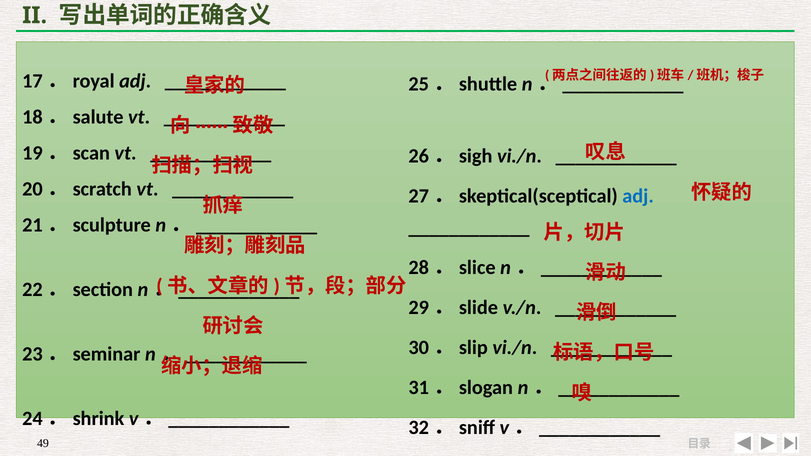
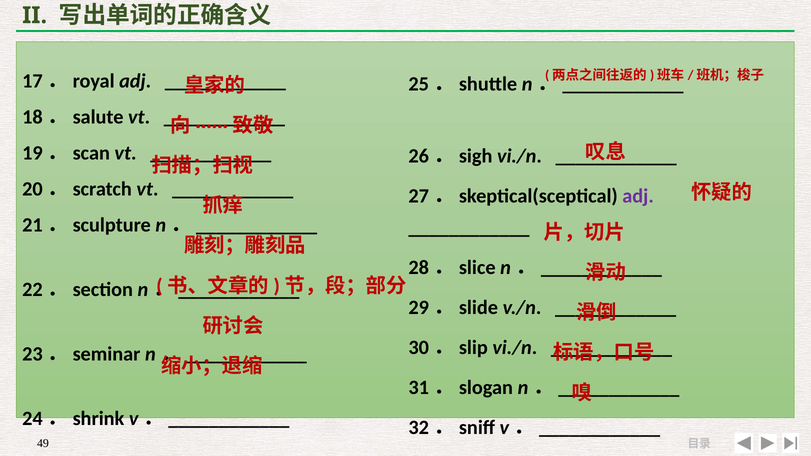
adj colour: blue -> purple (638, 196)
